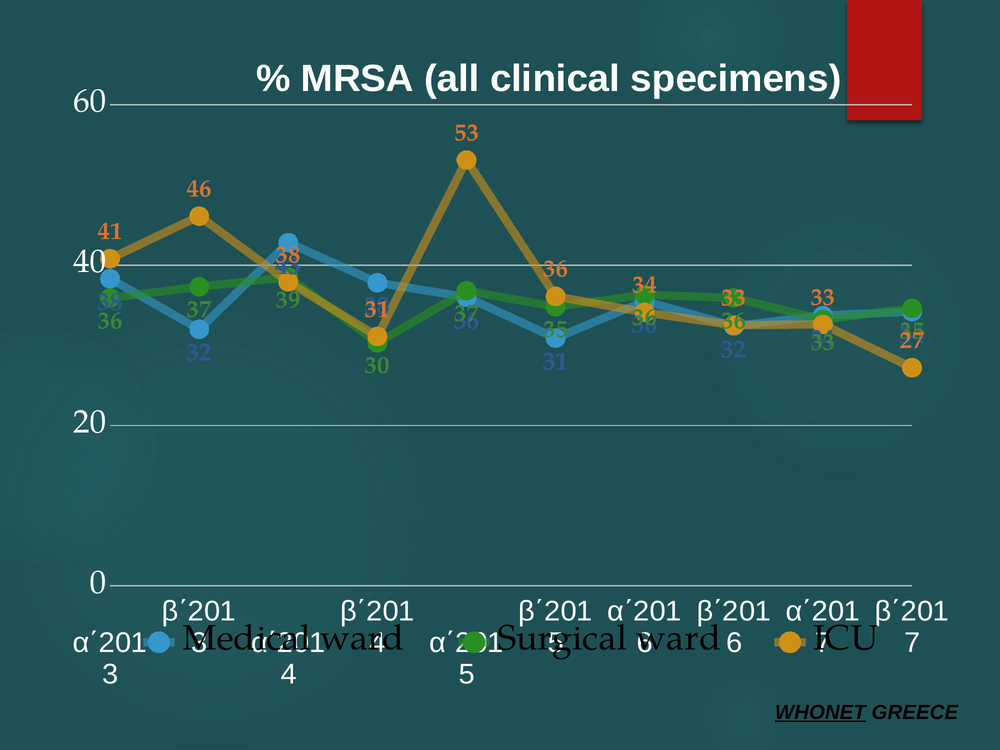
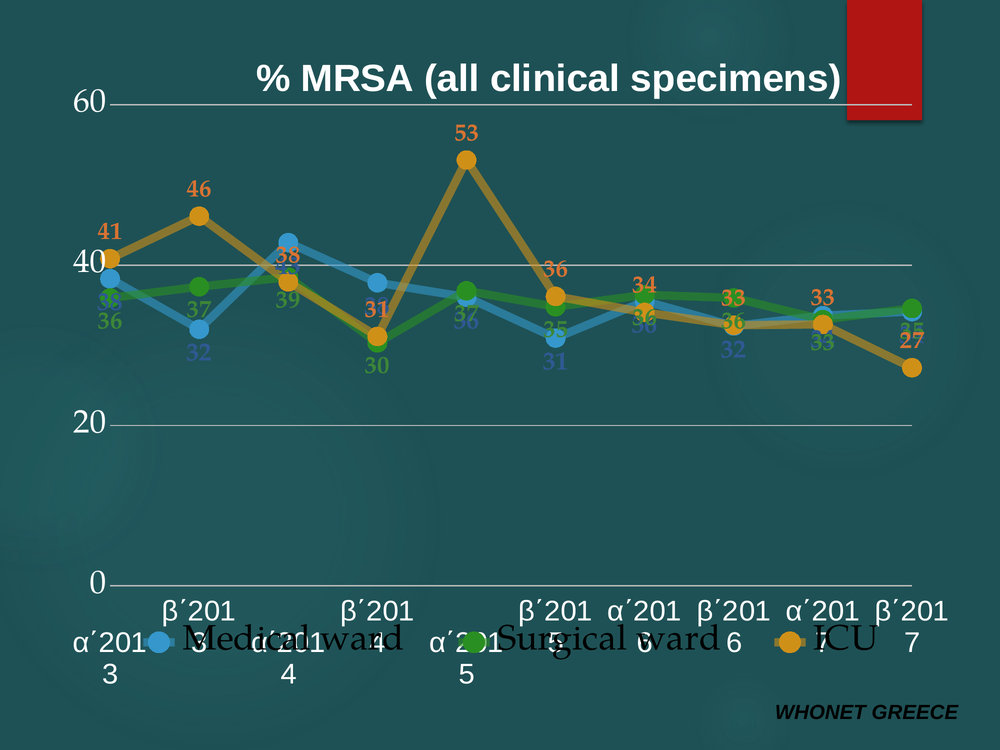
WHONET underline: present -> none (820, 712)
